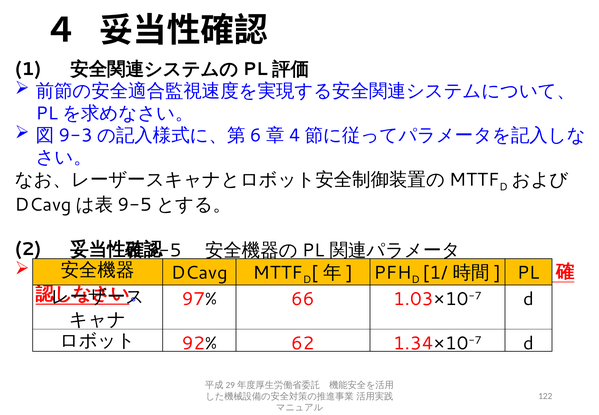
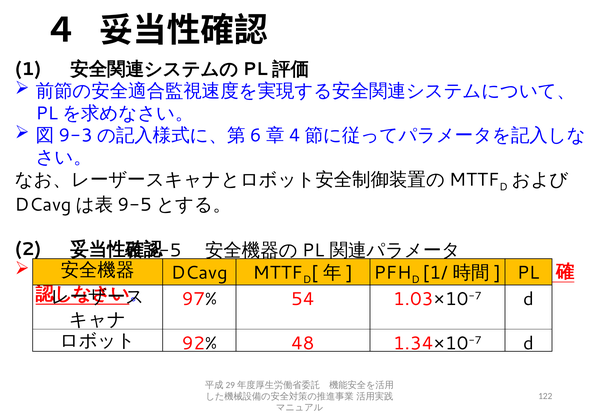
66: 66 -> 54 (303, 299)
62: 62 -> 48 (303, 343)
